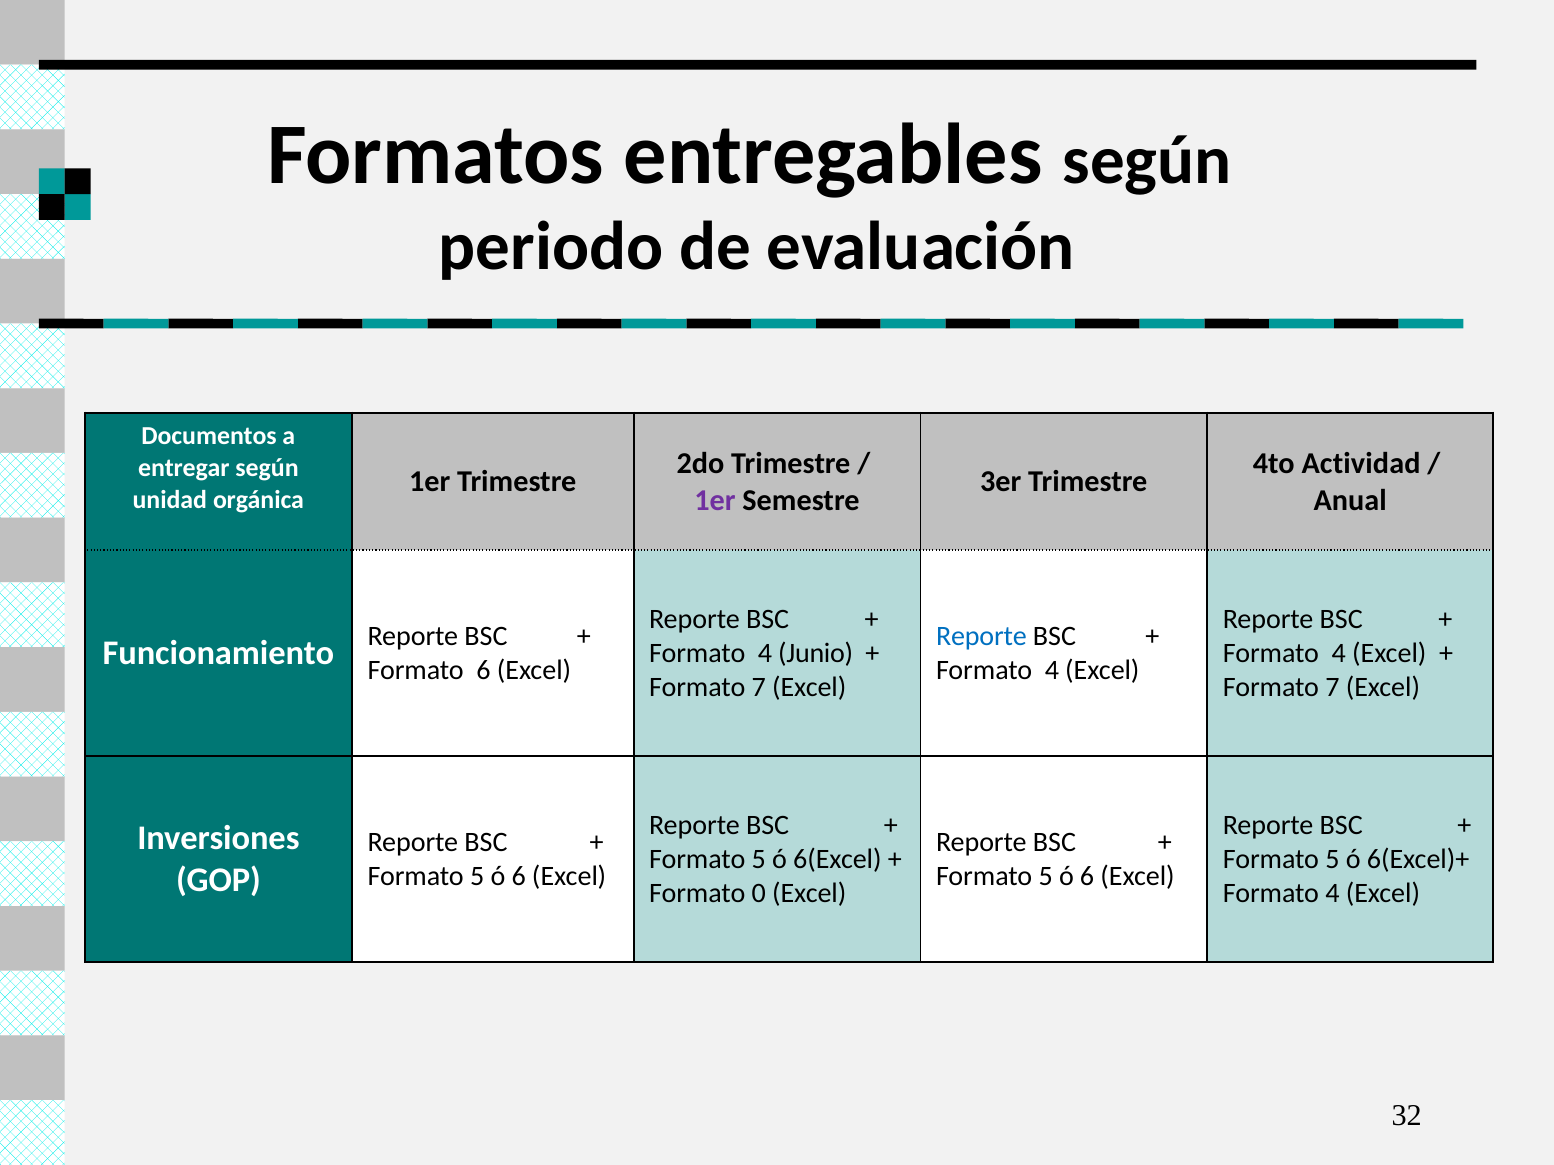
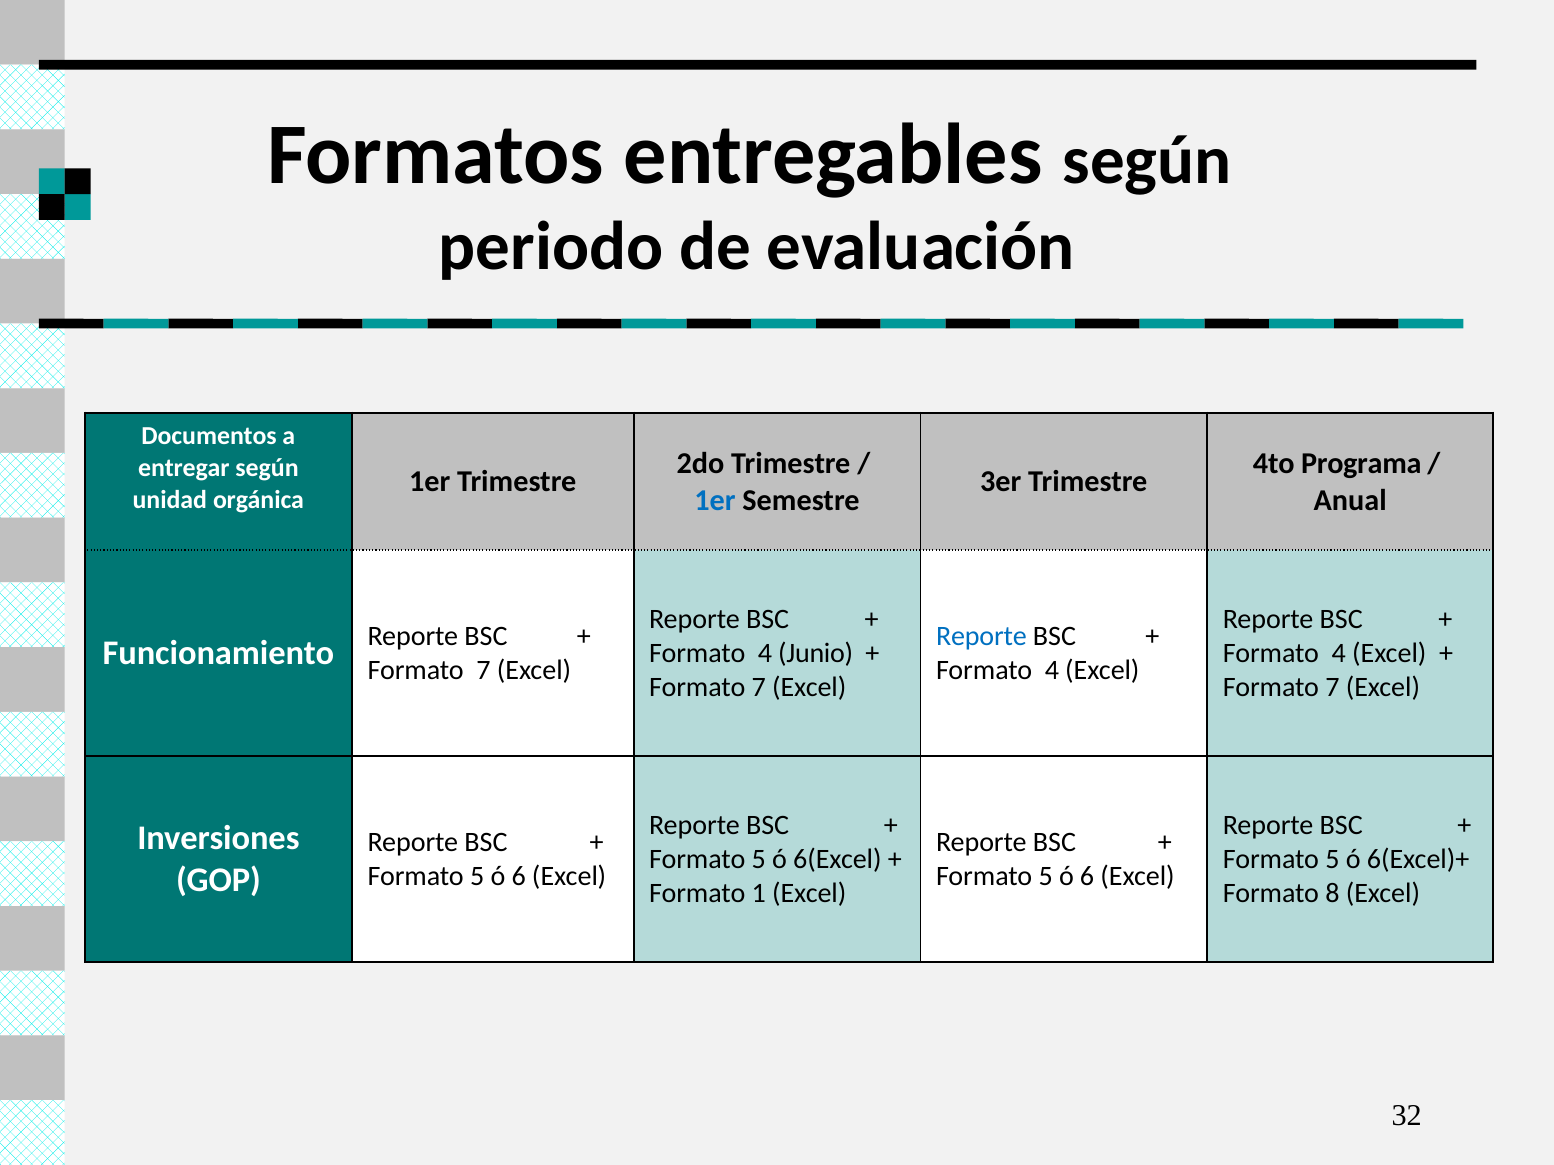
Actividad: Actividad -> Programa (1361, 464)
1er colour: purple -> blue (715, 500)
6: 6 -> 7 (483, 671)
0: 0 -> 1 (759, 894)
4: 4 -> 8 (1332, 894)
